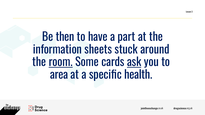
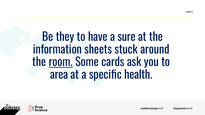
then: then -> they (65, 37)
part: part -> sure (127, 37)
ask underline: present -> none (134, 62)
